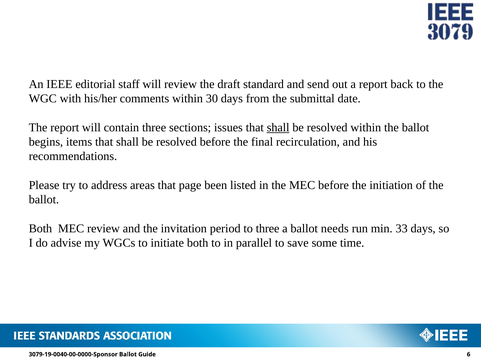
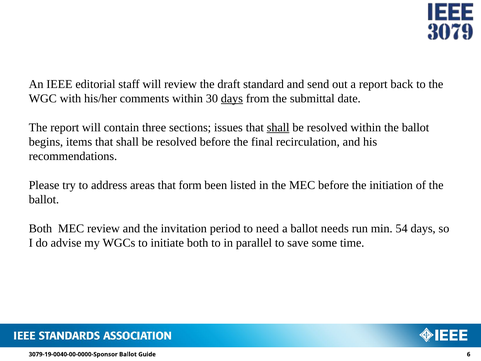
days underline: none -> present (232, 98)
page: page -> form (190, 185)
to three: three -> need (267, 228)
33: 33 -> 54 (402, 228)
